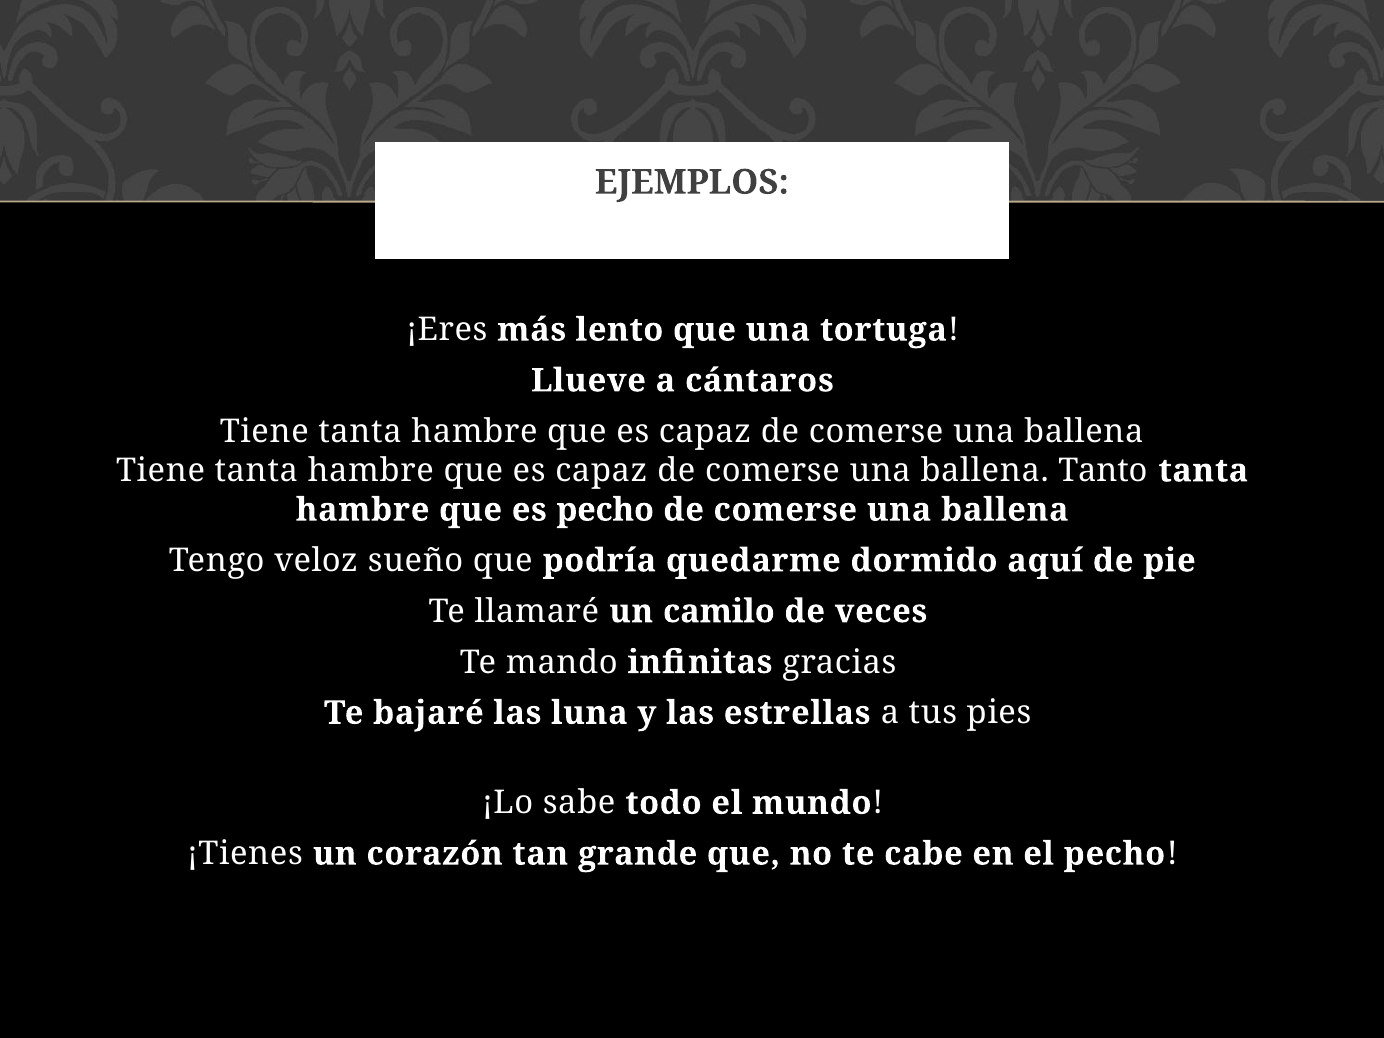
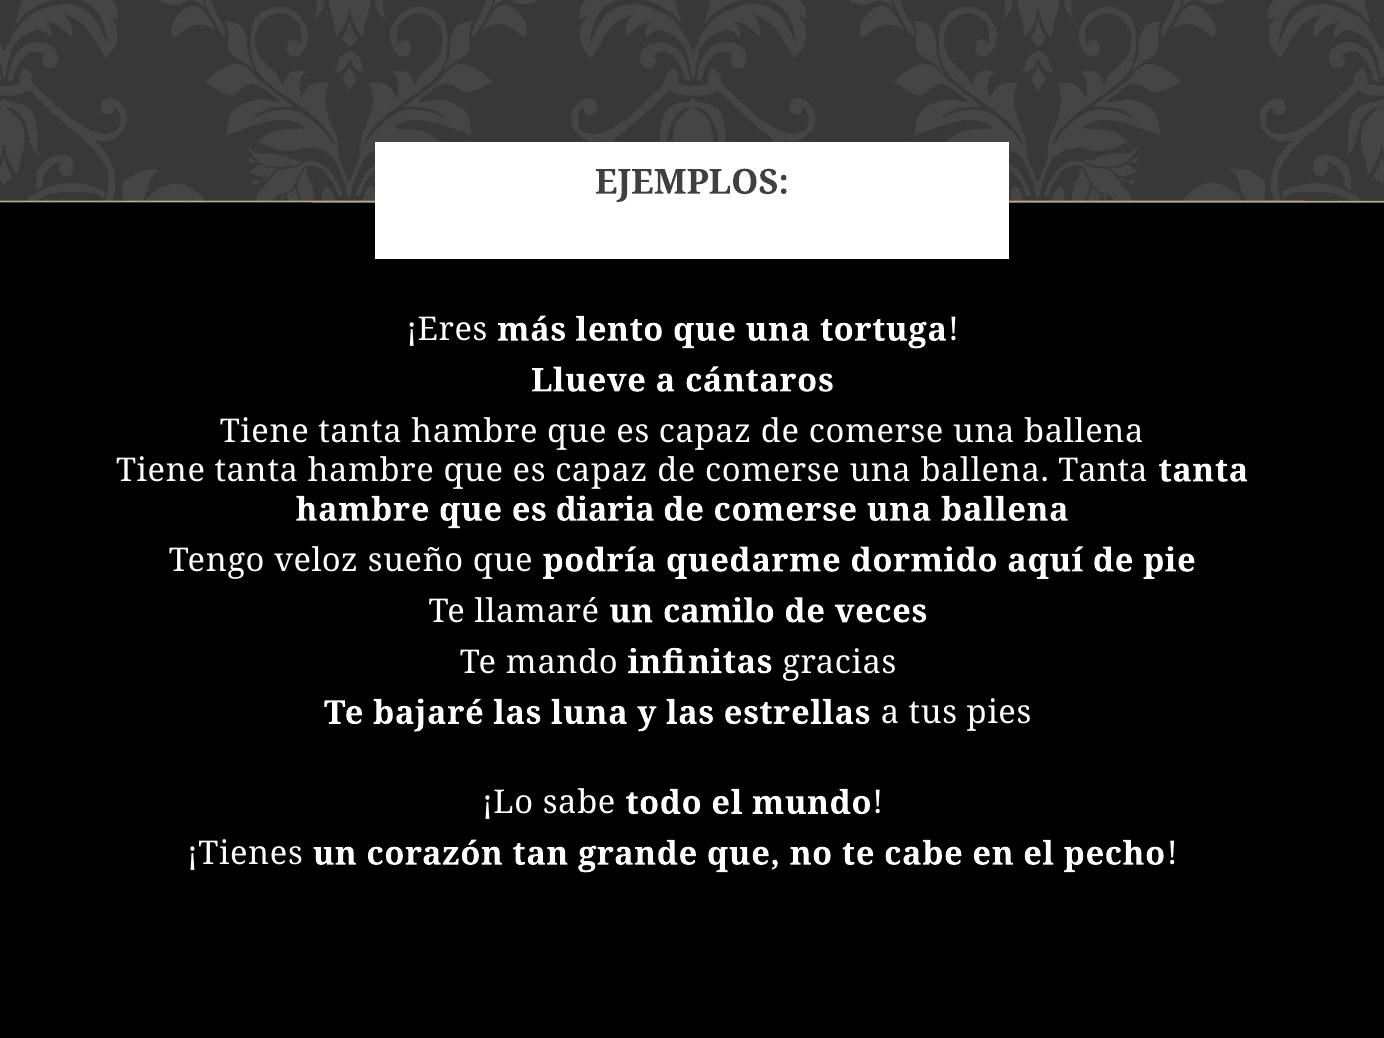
ballena Tanto: Tanto -> Tanta (1103, 471)
es pecho: pecho -> diaria (605, 510)
